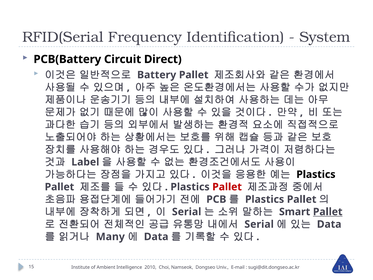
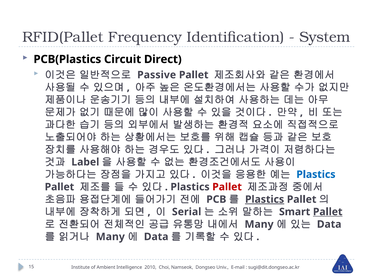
RFID(Serial: RFID(Serial -> RFID(Pallet (63, 37)
PCB(Battery: PCB(Battery -> PCB(Plastics (67, 59)
Battery: Battery -> Passive (157, 75)
Plastics colour: black -> blue (316, 174)
Plastics underline: none -> present (265, 199)
Serial: Serial -> Many (259, 224)
